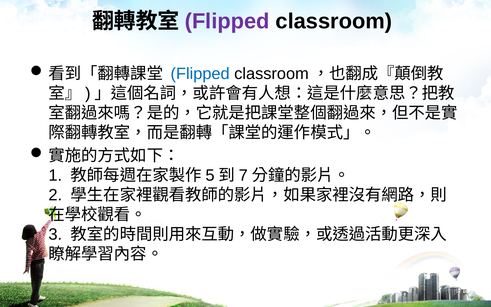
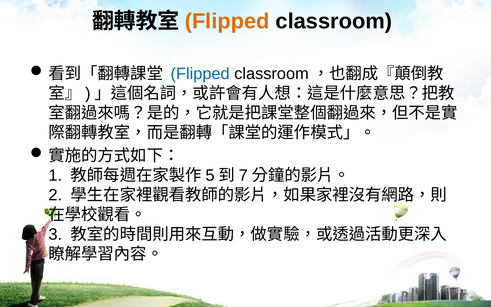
Flipped colour: purple -> orange (227, 21)
